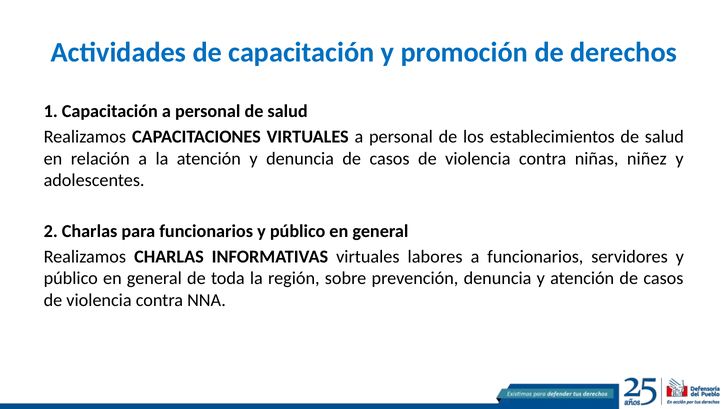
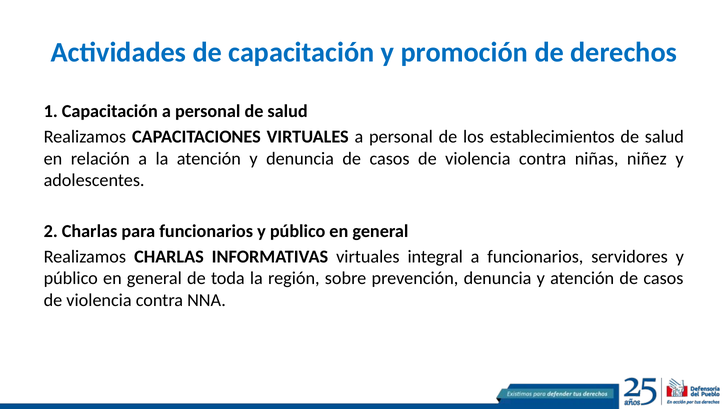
labores: labores -> integral (435, 257)
